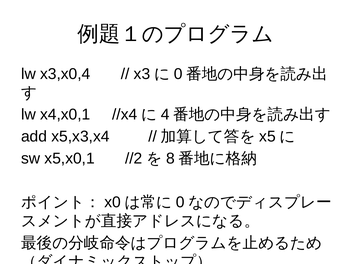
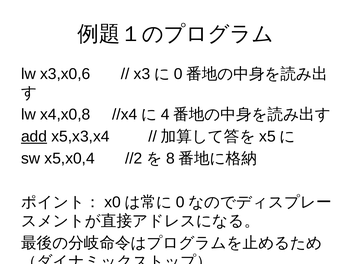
x3,x0,4: x3,x0,4 -> x3,x0,6 (65, 74)
x4,x0,1: x4,x0,1 -> x4,x0,8 (65, 114)
add underline: none -> present (34, 136)
x5,x0,1: x5,x0,1 -> x5,x0,4 (70, 158)
